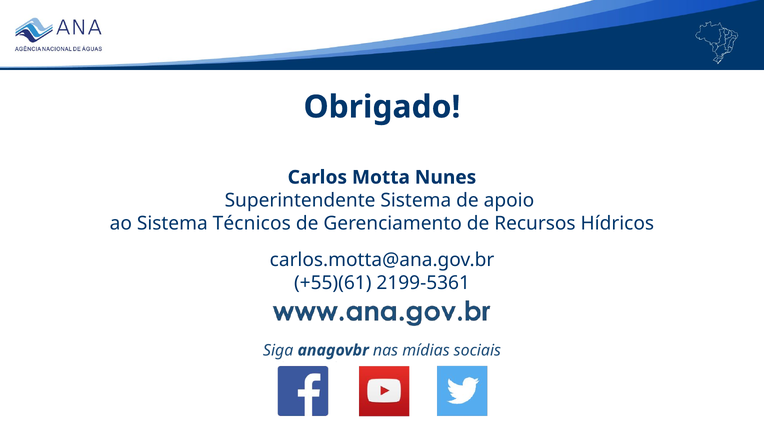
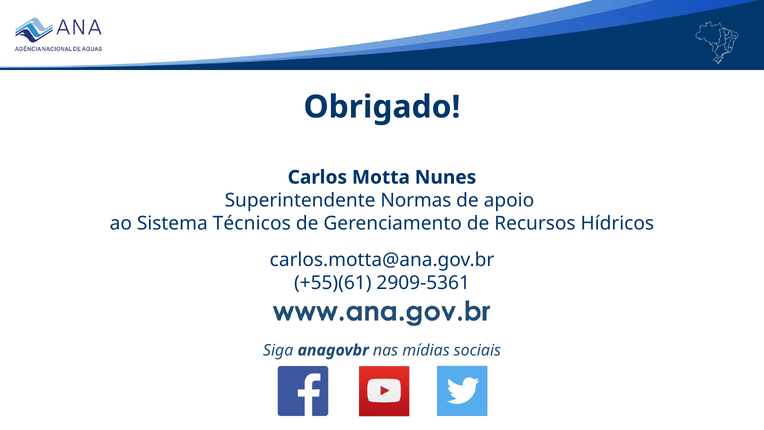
Superintendente Sistema: Sistema -> Normas (416, 200)
2199-5361: 2199-5361 -> 2909-5361 (423, 283)
